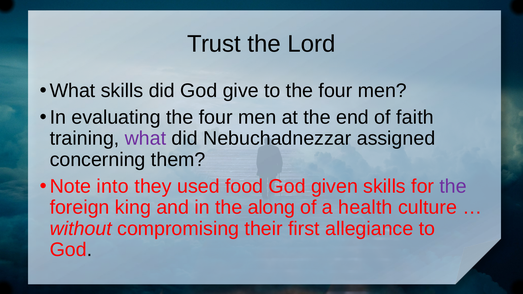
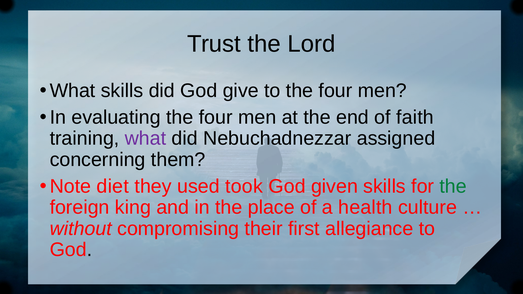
into: into -> diet (113, 186)
food: food -> took (244, 186)
the colour: purple -> green (453, 186)
along: along -> place (271, 208)
